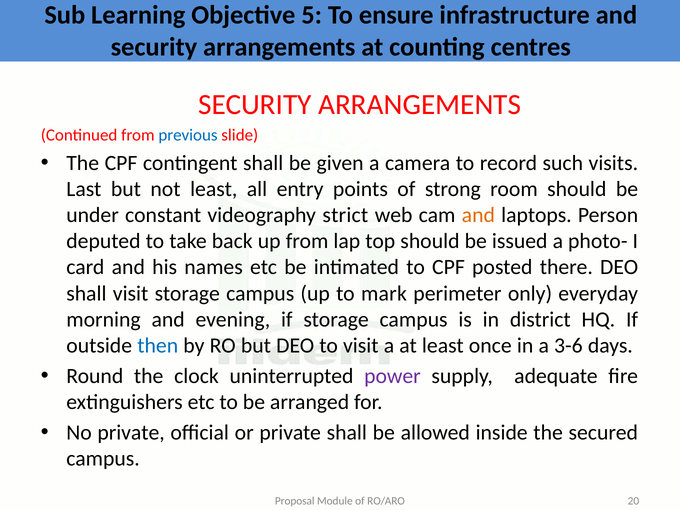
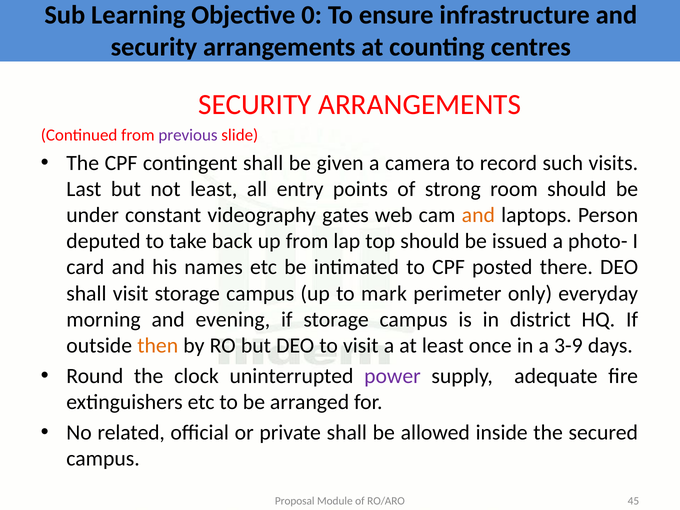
5: 5 -> 0 (312, 15)
previous colour: blue -> purple (188, 135)
strict: strict -> gates (345, 215)
then colour: blue -> orange (158, 345)
3-6: 3-6 -> 3-9 (568, 345)
No private: private -> related (131, 433)
20: 20 -> 45 (633, 501)
